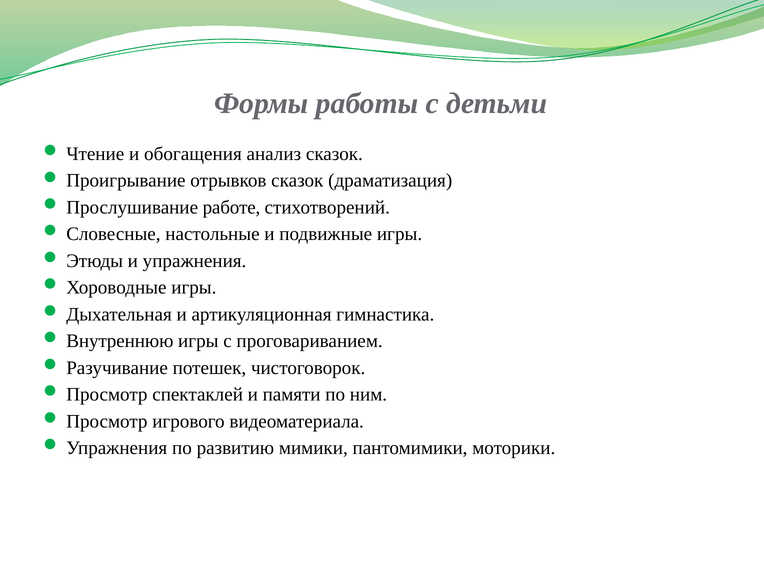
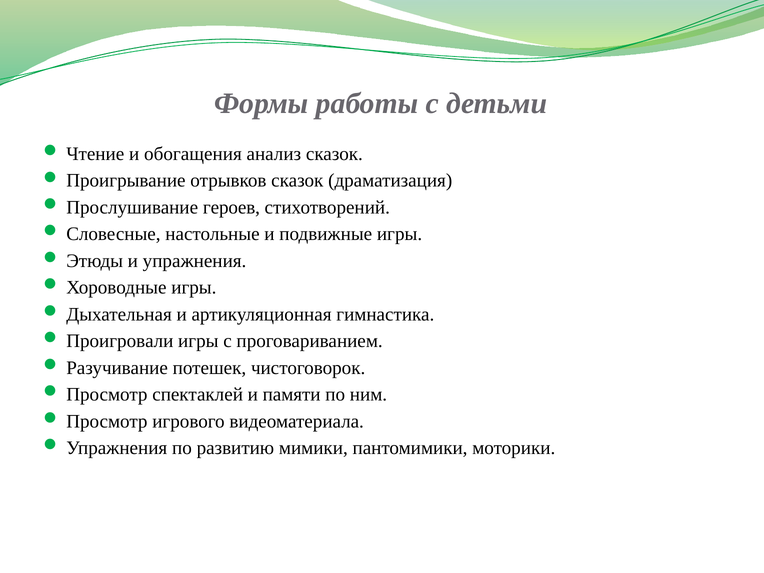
работе: работе -> героев (231, 207)
Внутреннюю: Внутреннюю -> Проигровали (120, 341)
